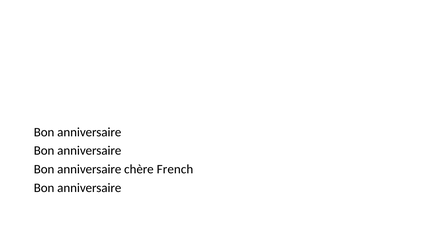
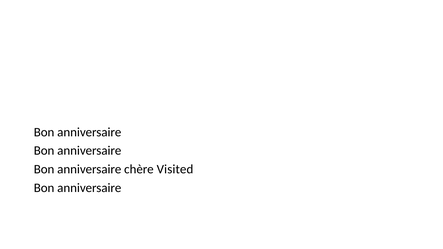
French: French -> Visited (175, 169)
